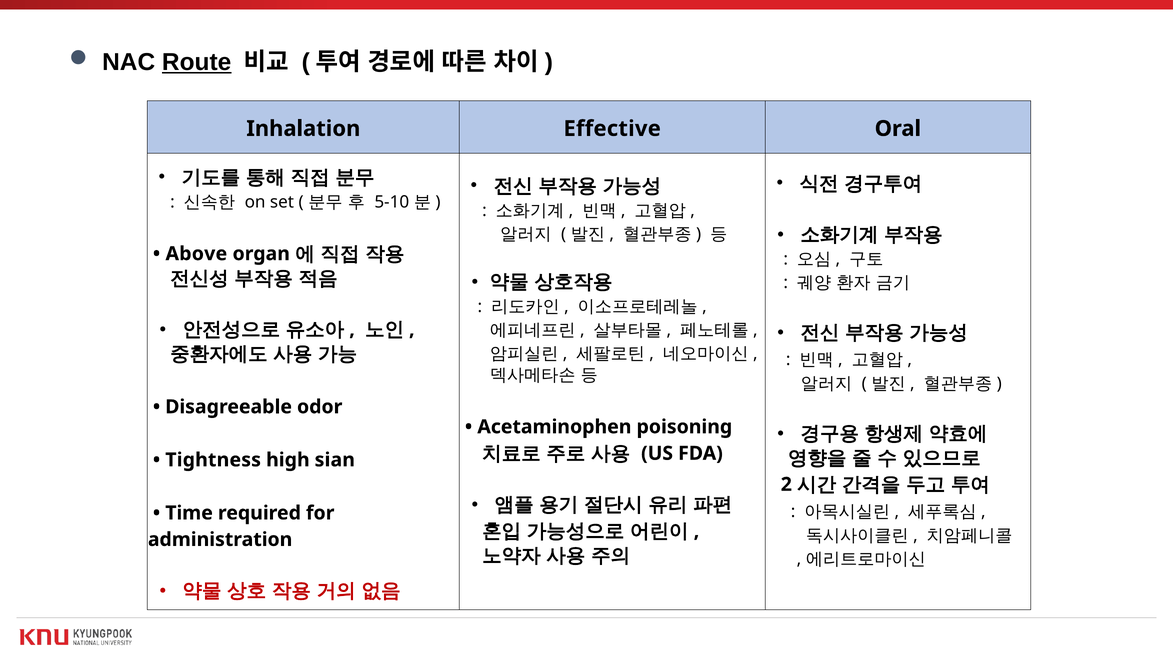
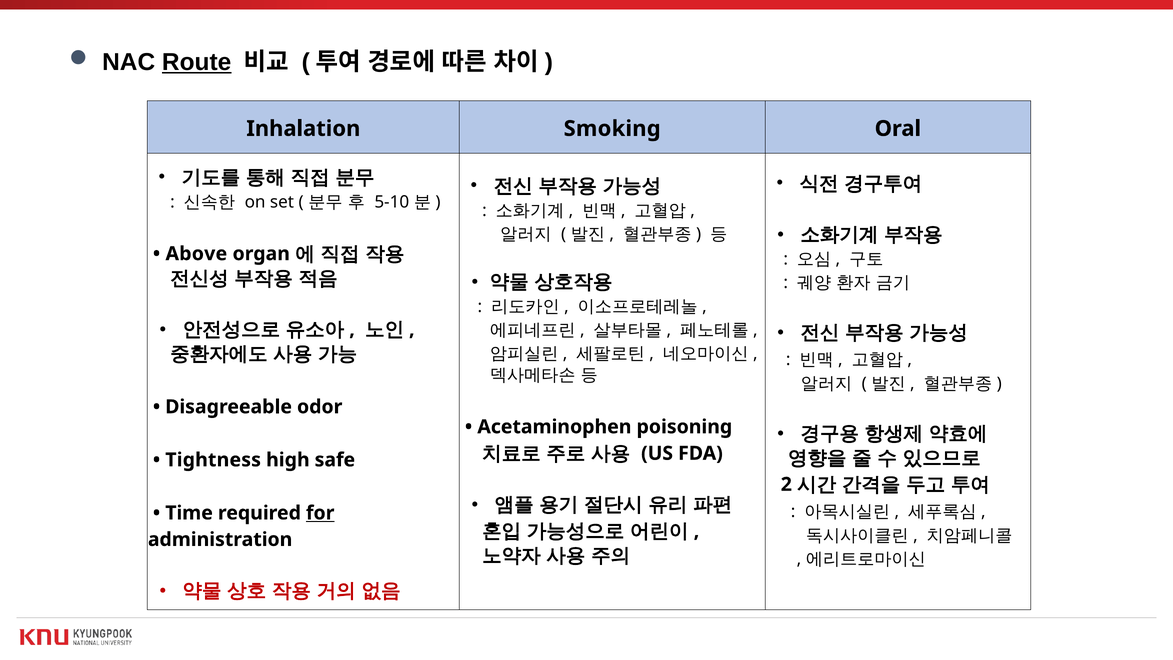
Effective: Effective -> Smoking (612, 129)
sian: sian -> safe (335, 460)
for underline: none -> present (320, 513)
